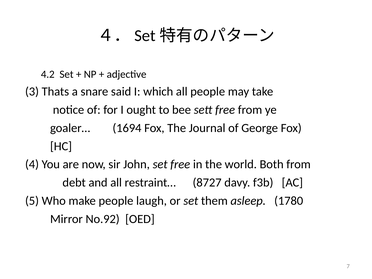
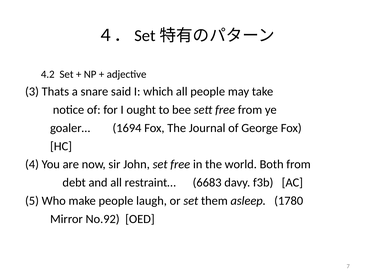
8727: 8727 -> 6683 (207, 183)
